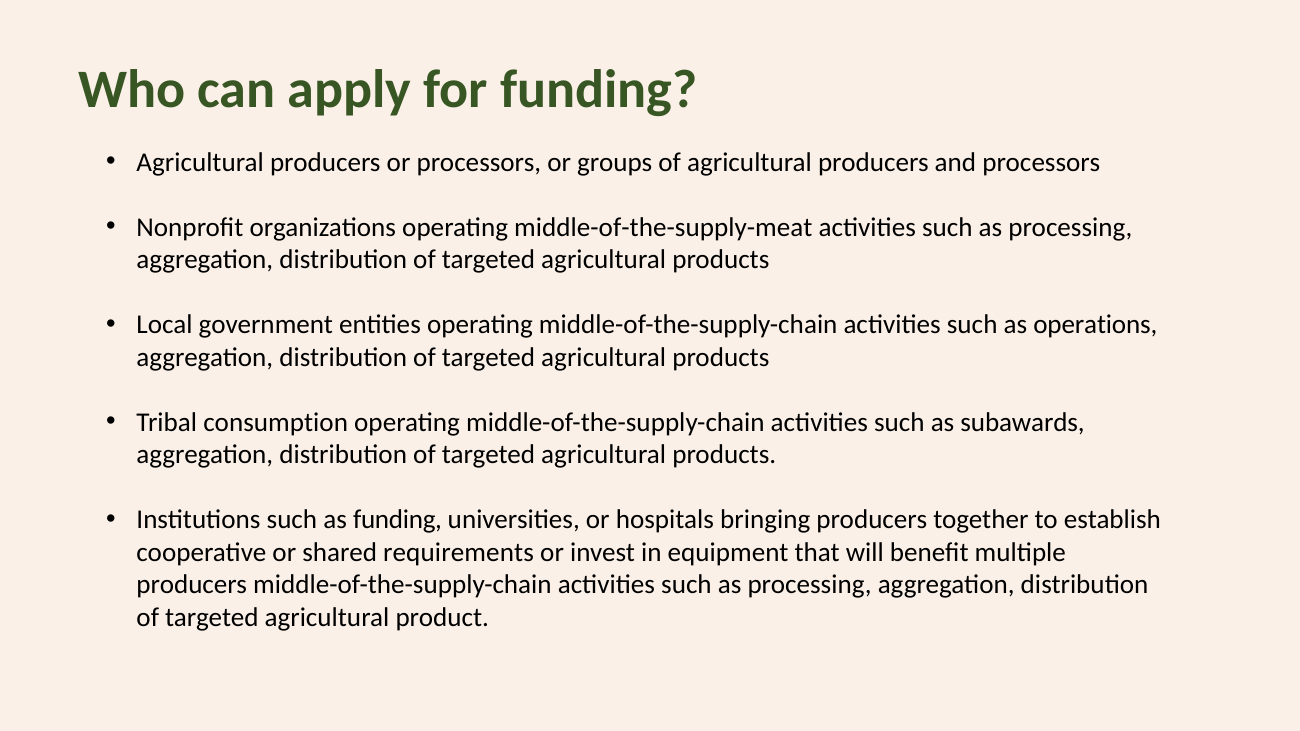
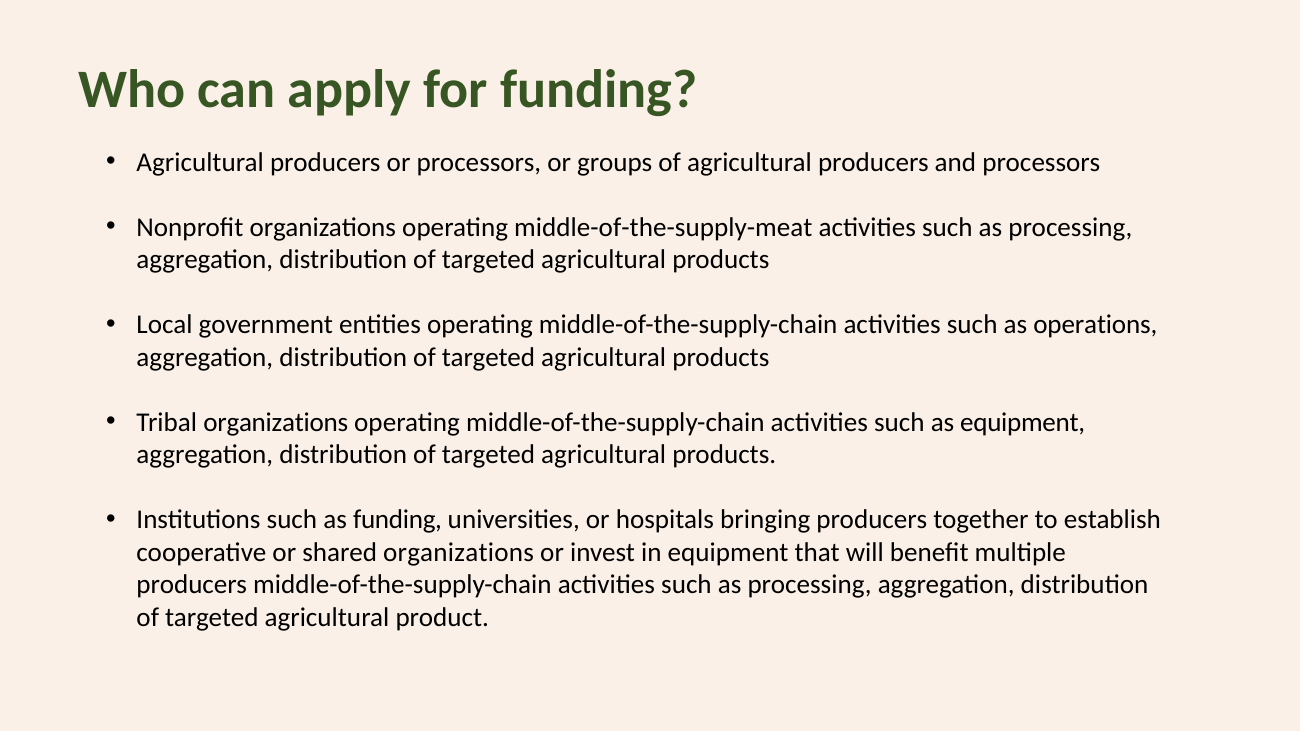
Tribal consumption: consumption -> organizations (276, 422)
as subawards: subawards -> equipment (1023, 422)
shared requirements: requirements -> organizations (458, 552)
